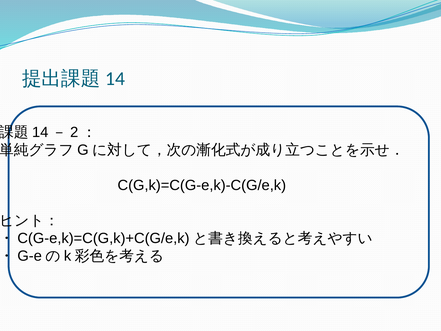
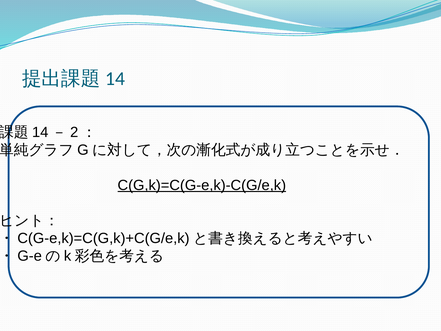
C(G,k)=C(G-e,k)-C(G/e,k underline: none -> present (202, 185)
